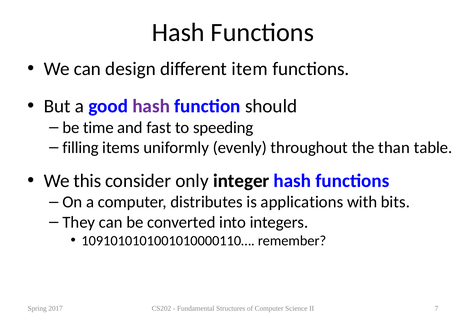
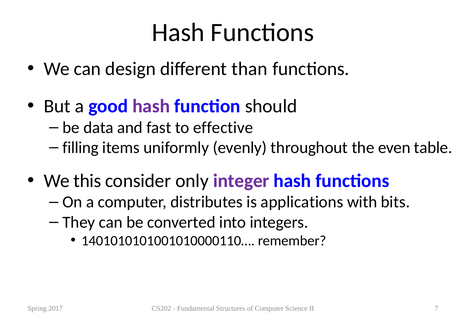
item: item -> than (250, 69)
time: time -> data (98, 127)
speeding: speeding -> effective (223, 127)
than: than -> even (394, 147)
integer colour: black -> purple (241, 181)
1091010101001010000110…: 1091010101001010000110… -> 1401010101001010000110… (168, 240)
